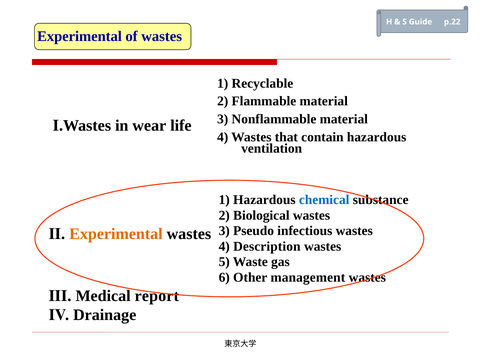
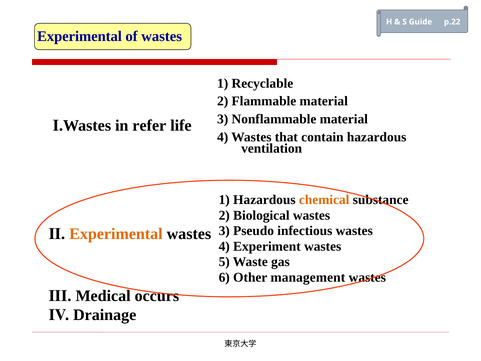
wear: wear -> refer (149, 125)
chemical colour: blue -> orange (324, 200)
Description: Description -> Experiment (267, 246)
report: report -> occurs (157, 296)
